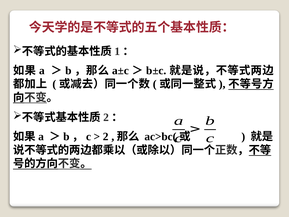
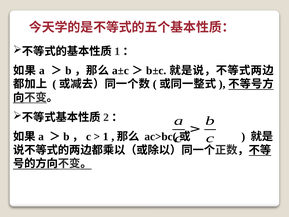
2: 2 -> 1 (106, 136)
